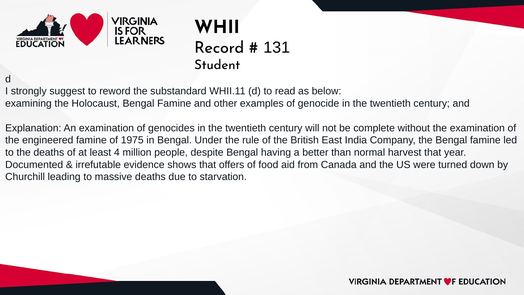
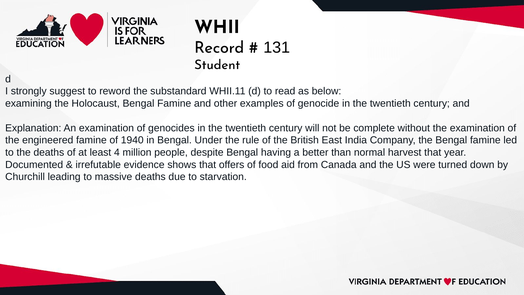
1975: 1975 -> 1940 (132, 140)
